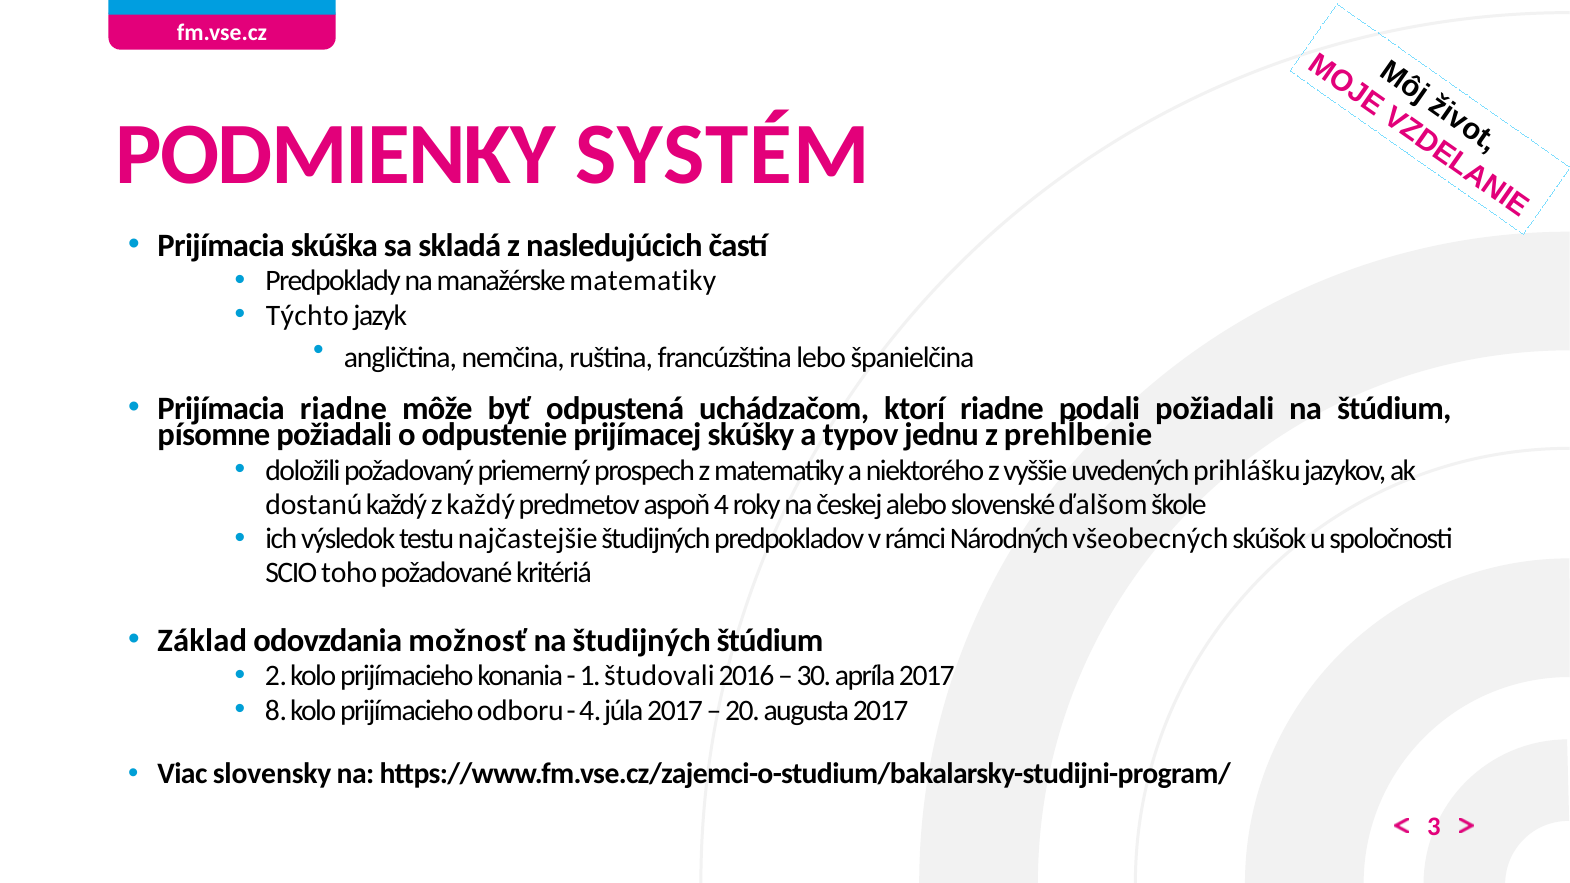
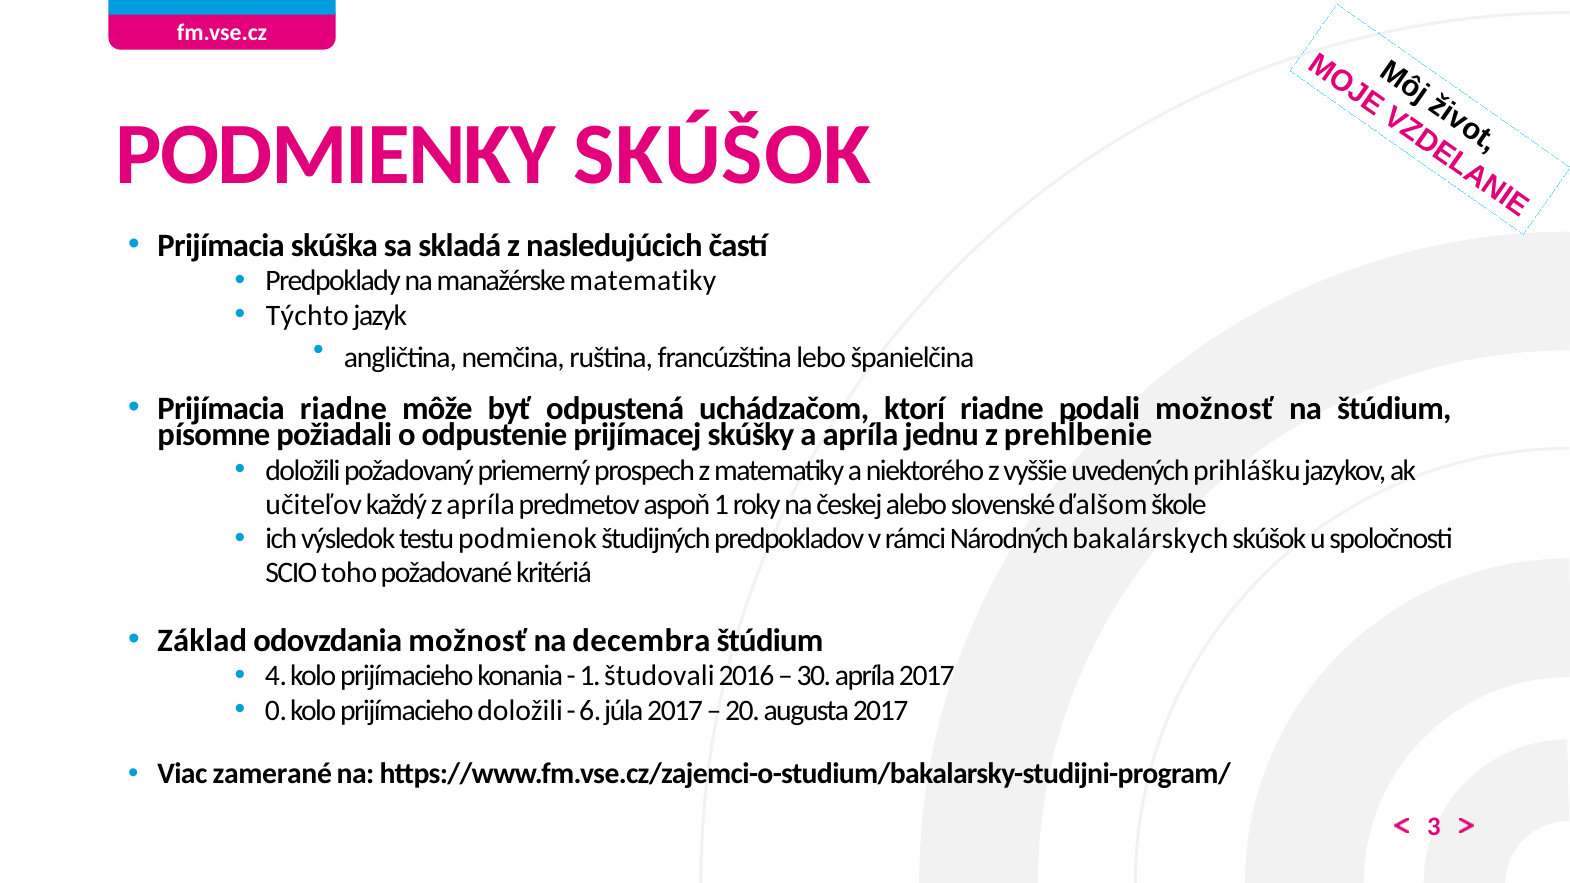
PODMIENKY SYSTÉM: SYSTÉM -> SKÚŠOK (723, 155)
podali požiadali: požiadali -> možnosť (1214, 409)
a typov: typov -> apríla (861, 435)
dostanú: dostanú -> učiteľov (314, 505)
z každý: každý -> apríla (481, 505)
aspoň 4: 4 -> 1 (721, 505)
najčastejšie: najčastejšie -> podmienok (528, 539)
všeobecných: všeobecných -> bakalárskych (1150, 539)
na študijných: študijných -> decembra (641, 640)
2: 2 -> 4 (276, 676)
8: 8 -> 0 (276, 710)
prijímacieho odboru: odboru -> doložili (520, 710)
4: 4 -> 6 (590, 710)
slovensky: slovensky -> zamerané (272, 774)
